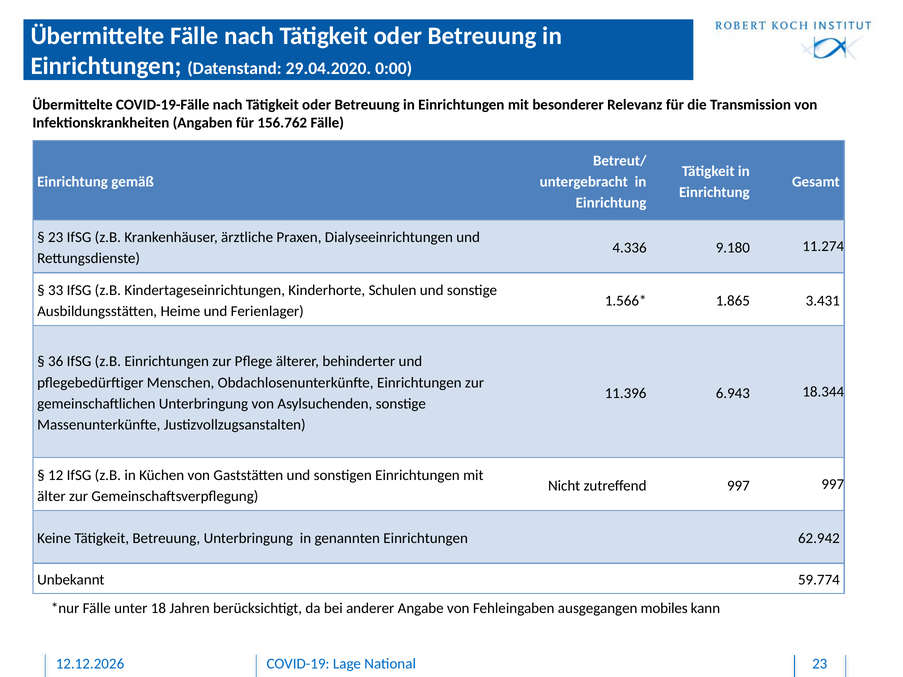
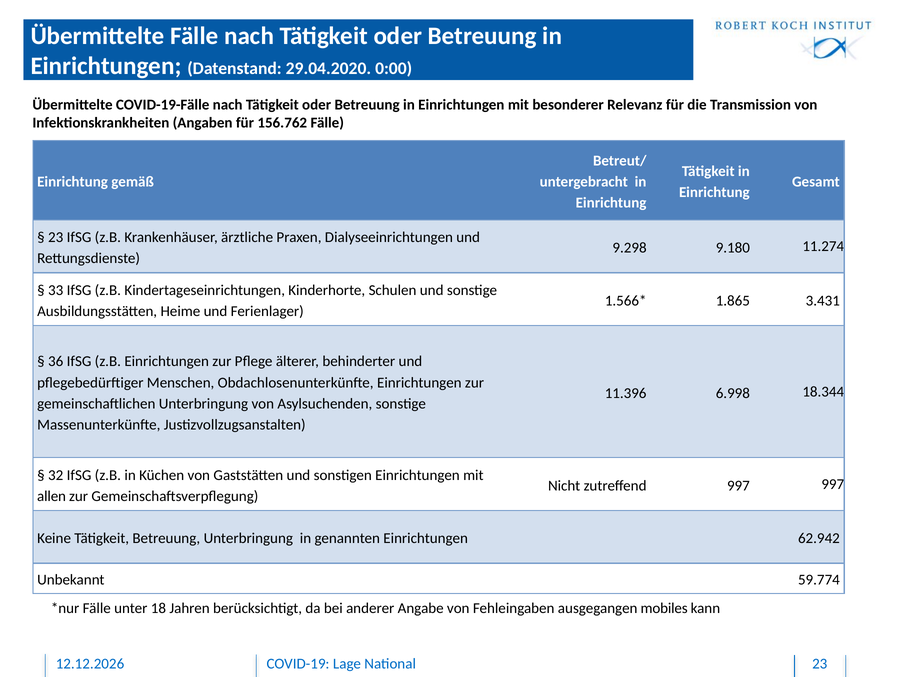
4.336: 4.336 -> 9.298 (630, 248)
6.943: 6.943 -> 6.998 (733, 393)
12: 12 -> 32 (56, 475)
älter: älter -> allen (52, 496)
